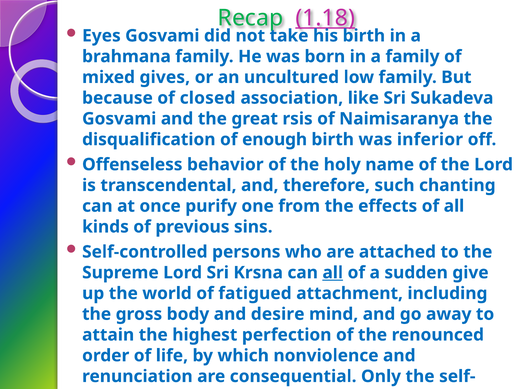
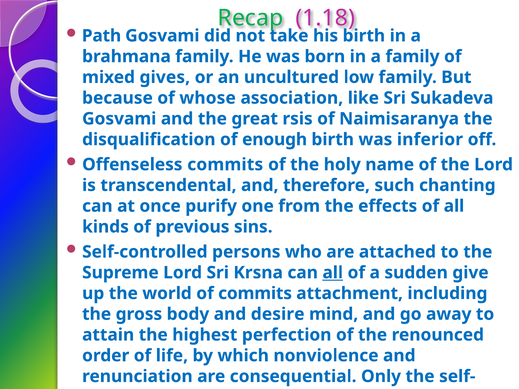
1.18 underline: present -> none (325, 18)
Eyes: Eyes -> Path (102, 36)
closed: closed -> whose (208, 98)
Offenseless behavior: behavior -> commits (225, 165)
of fatigued: fatigued -> commits (255, 294)
